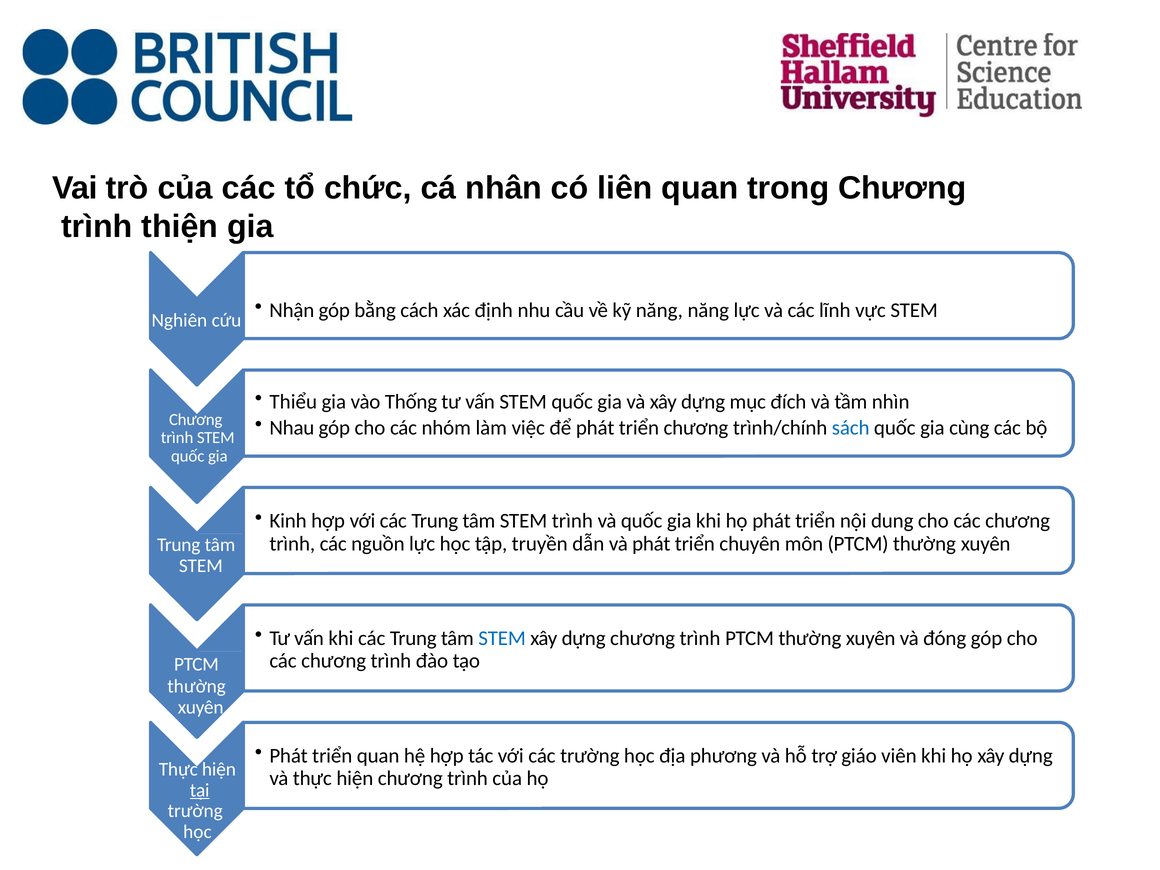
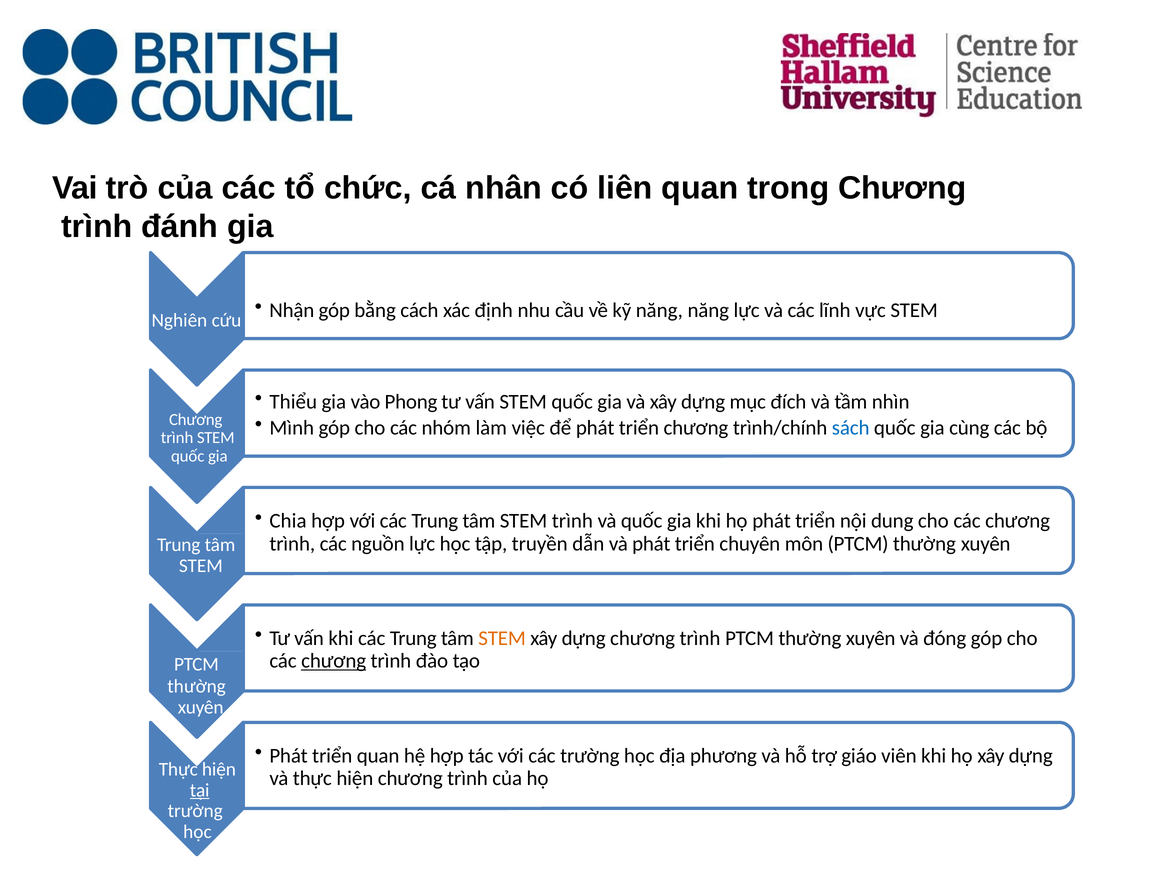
thiện: thiện -> đánh (180, 227)
Thống: Thống -> Phong (411, 402)
Nhau: Nhau -> Mình (292, 428)
Kinh: Kinh -> Chia (288, 521)
STEM colour: blue -> orange (502, 638)
chương underline: none -> present (334, 661)
